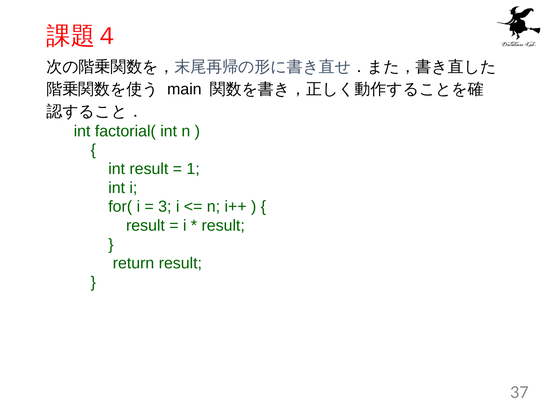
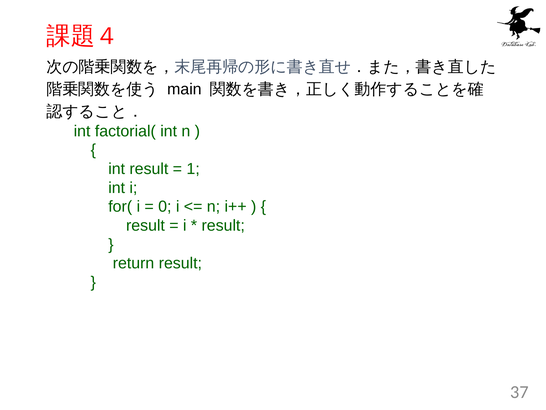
3: 3 -> 0 (165, 206)
